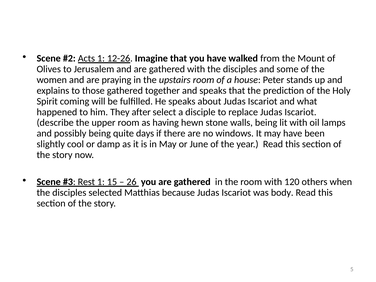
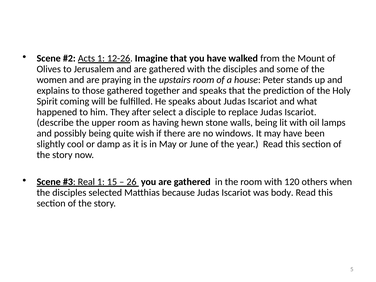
days: days -> wish (145, 133)
Rest: Rest -> Real (86, 182)
